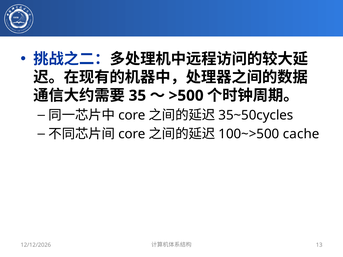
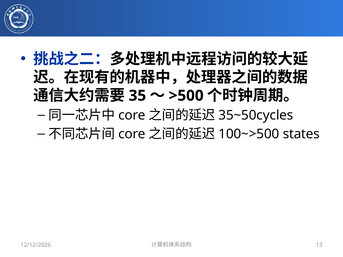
cache: cache -> states (301, 134)
